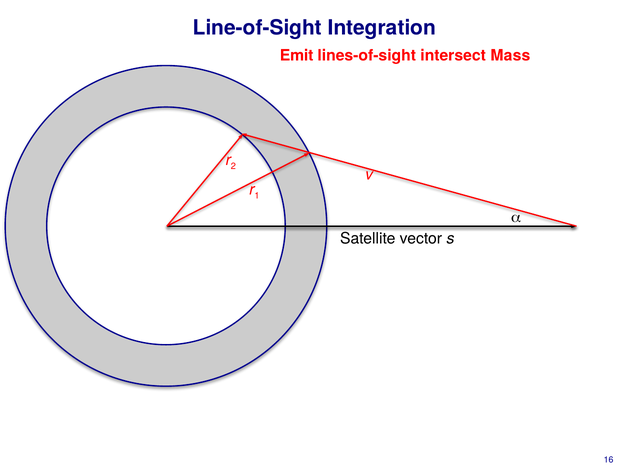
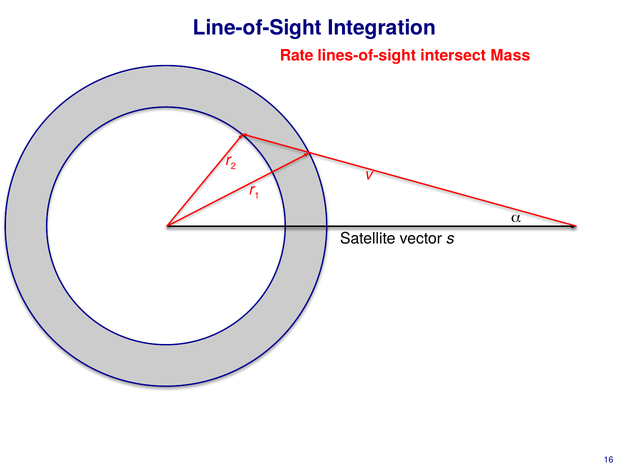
Emit: Emit -> Rate (297, 56)
